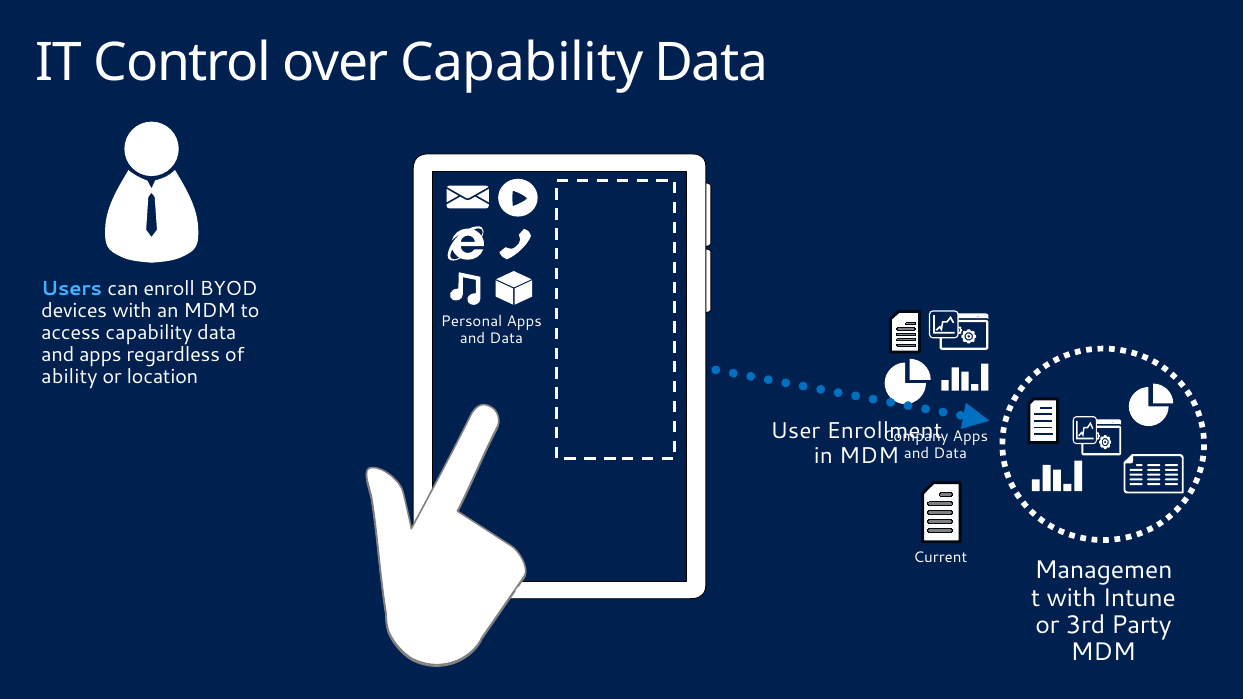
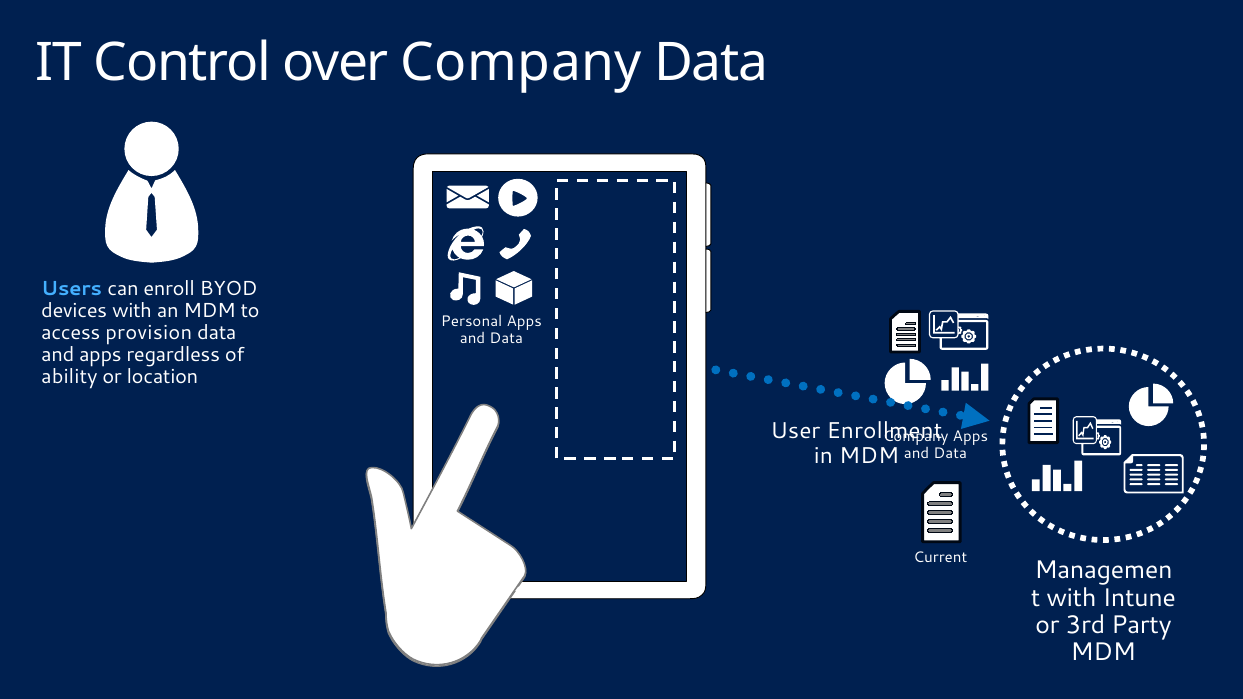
over Capability: Capability -> Company (521, 63)
access capability: capability -> provision (149, 333)
